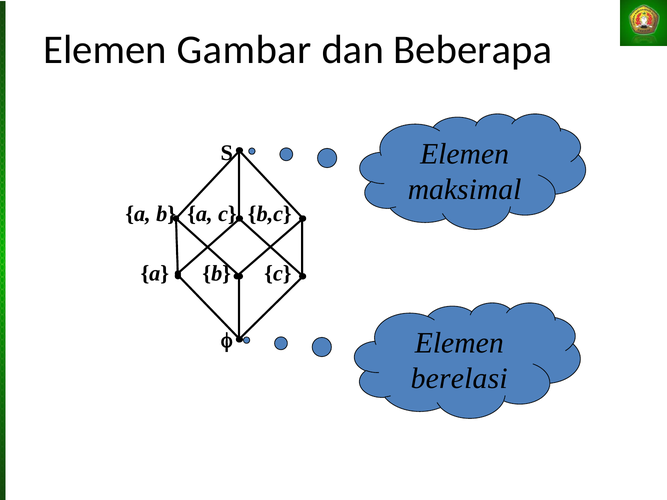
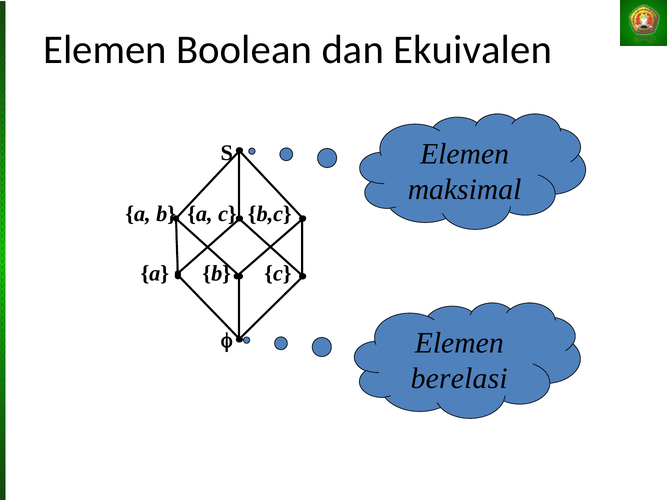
Gambar: Gambar -> Boolean (244, 50)
Beberapa: Beberapa -> Ekuivalen (473, 50)
